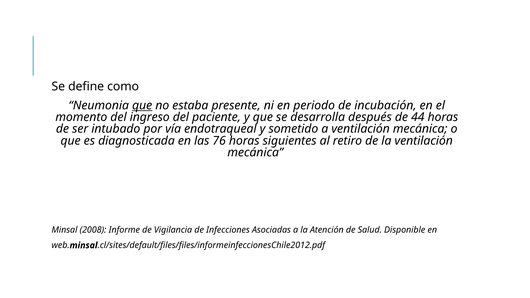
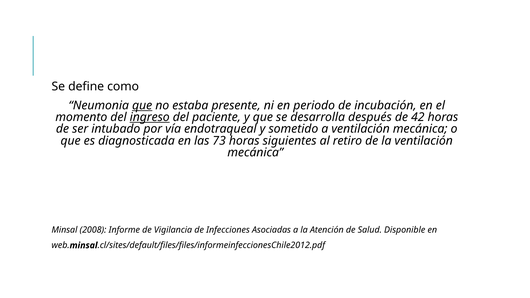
ingreso underline: none -> present (150, 117)
44: 44 -> 42 (418, 117)
76: 76 -> 73 (219, 141)
